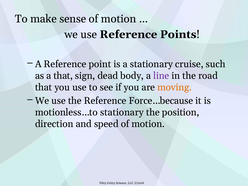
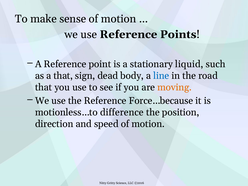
cruise: cruise -> liquid (189, 64)
line colour: purple -> blue (161, 76)
motionless…to stationary: stationary -> difference (122, 112)
